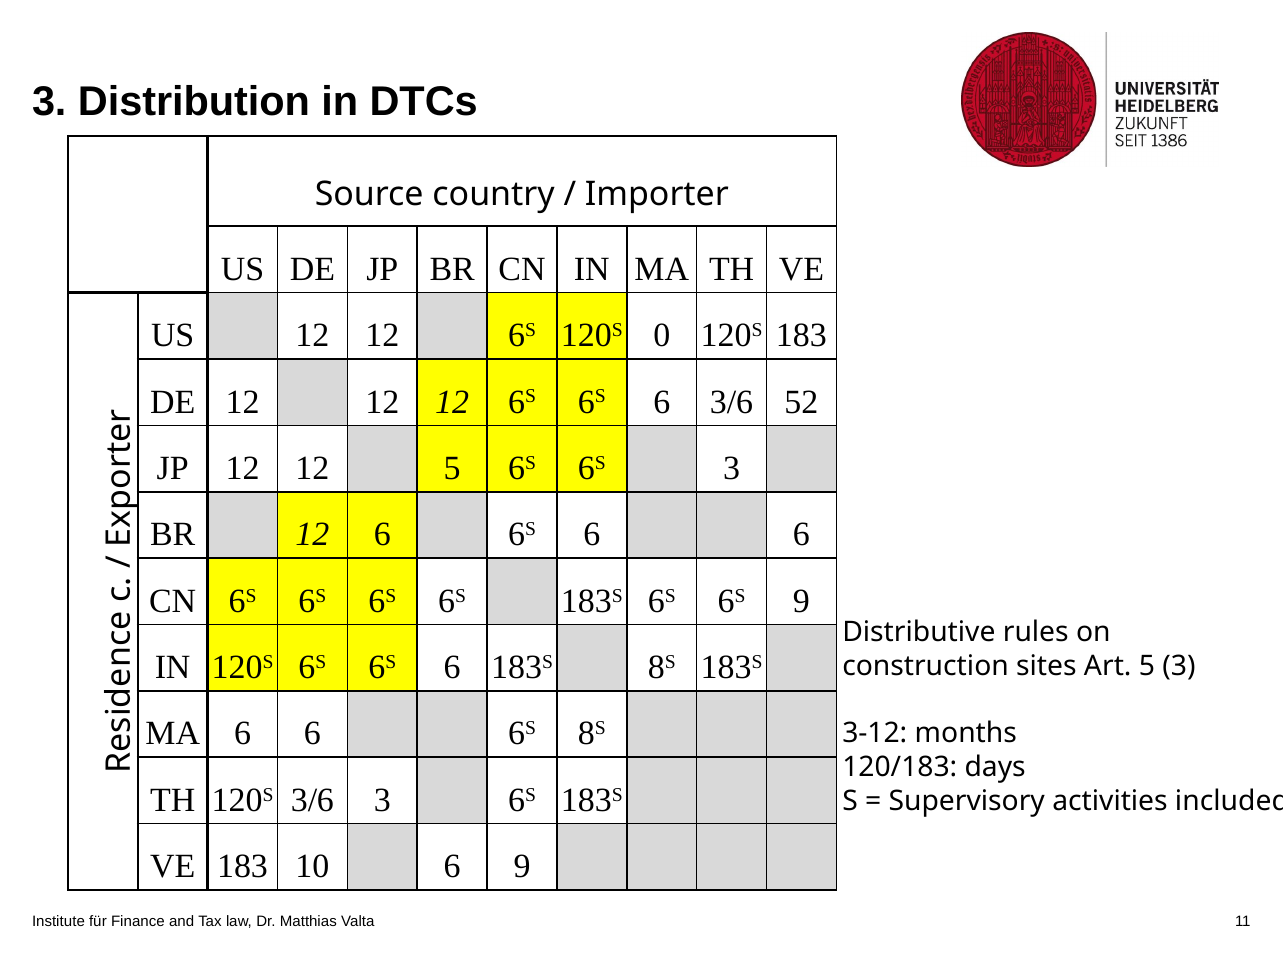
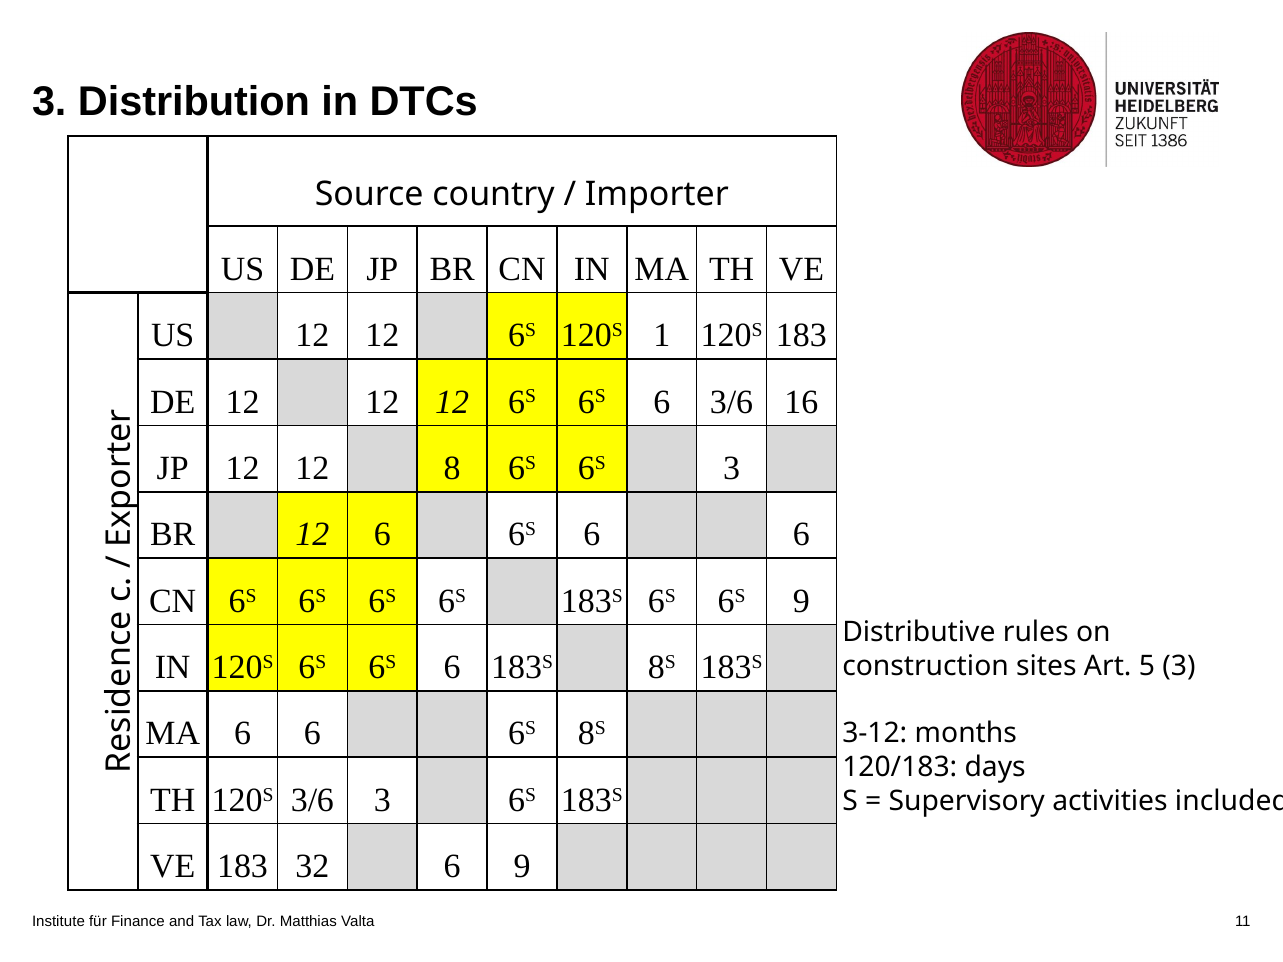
0: 0 -> 1 (662, 336)
52: 52 -> 16 (801, 402)
12 5: 5 -> 8 (452, 468)
10: 10 -> 32 (312, 867)
